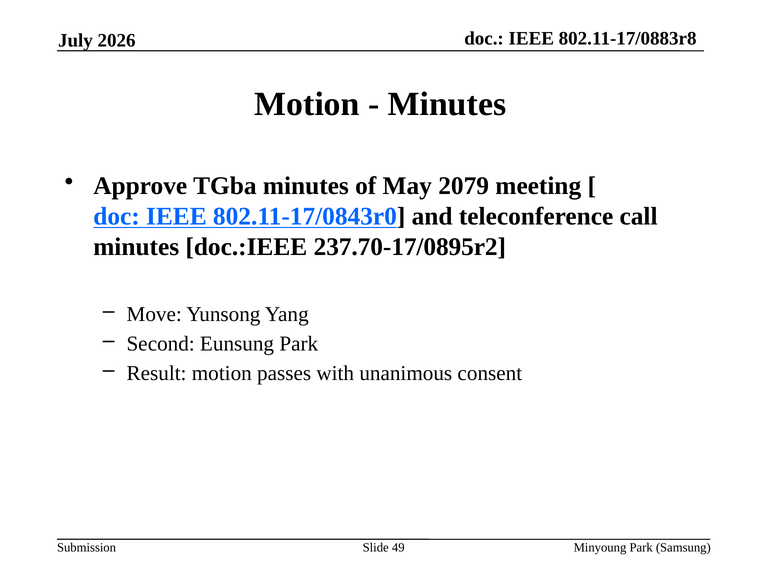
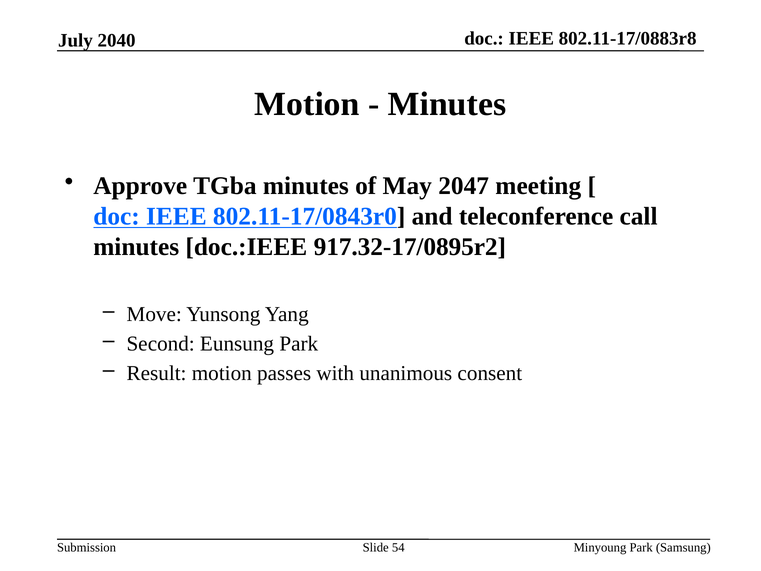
2026: 2026 -> 2040 (117, 41)
2079: 2079 -> 2047 (464, 186)
237.70-17/0895r2: 237.70-17/0895r2 -> 917.32-17/0895r2 (410, 247)
49: 49 -> 54 (398, 547)
